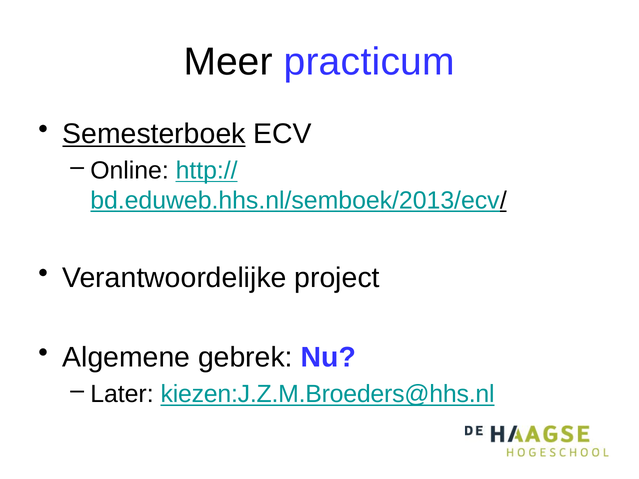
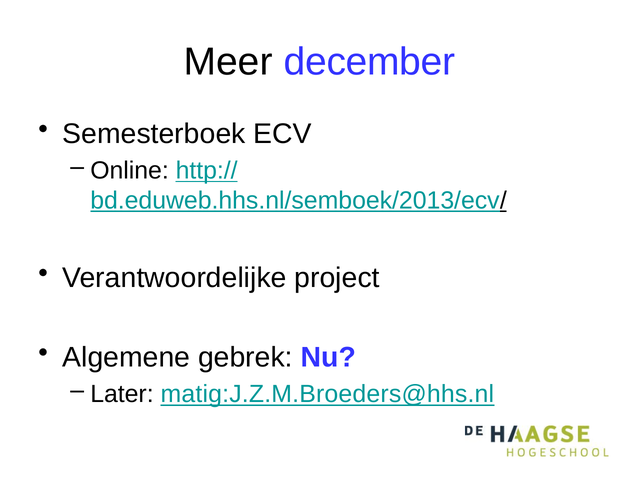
practicum: practicum -> december (369, 62)
Semesterboek underline: present -> none (154, 134)
kiezen:J.Z.M.Broeders@hhs.nl: kiezen:J.Z.M.Broeders@hhs.nl -> matig:J.Z.M.Broeders@hhs.nl (327, 394)
